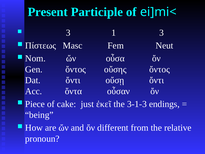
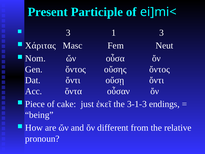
Πίστεως: Πίστεως -> Χάριτας (41, 46)
